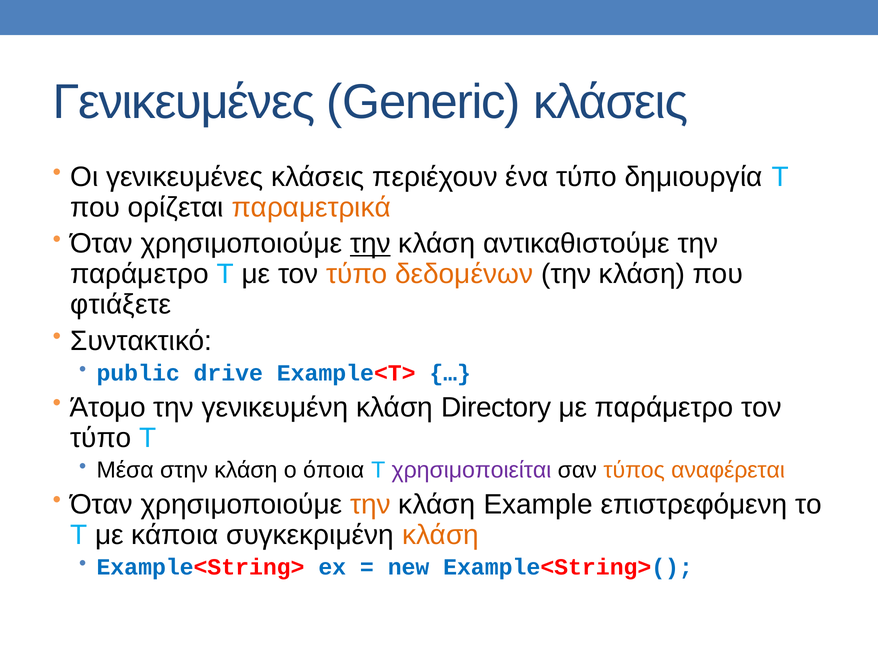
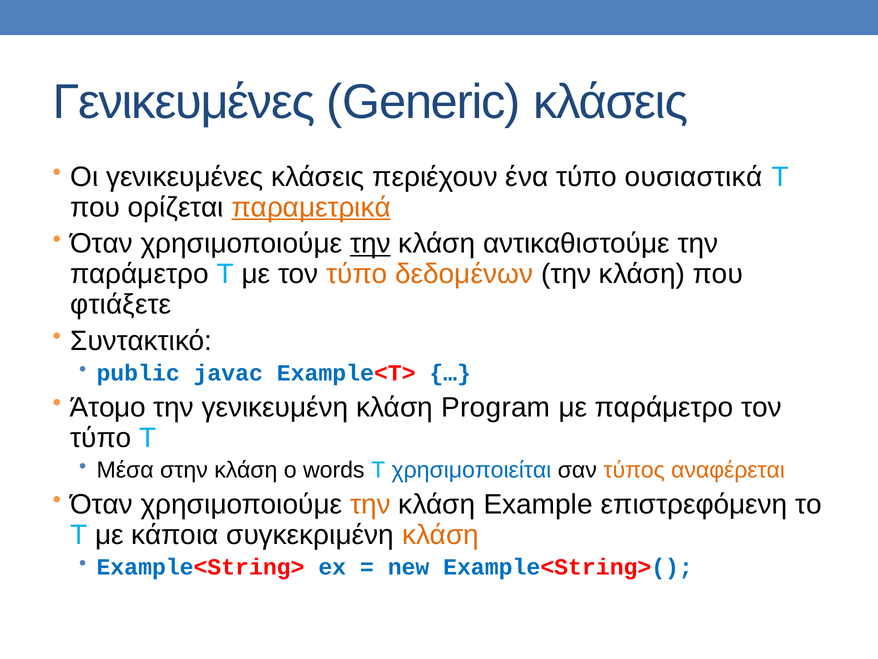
δημιουργία: δημιουργία -> ουσιαστικά (694, 177)
παραμετρικά underline: none -> present (311, 207)
drive: drive -> javac (228, 373)
Directory: Directory -> Program (496, 407)
όποια: όποια -> words (334, 470)
χρησιμοποιείται colour: purple -> blue (471, 470)
